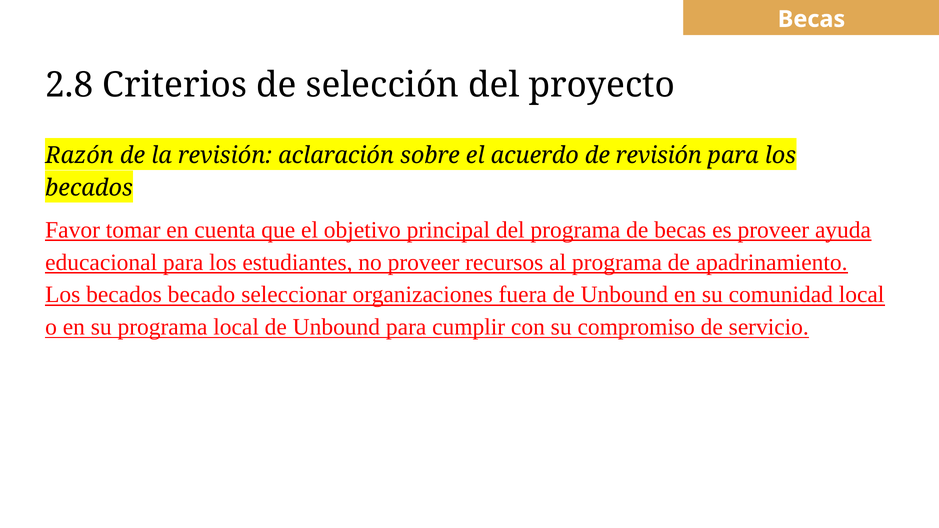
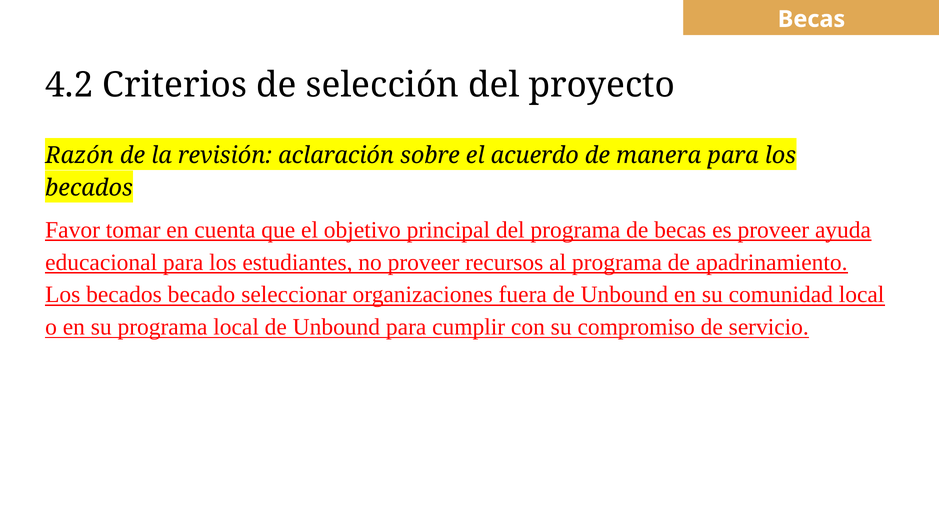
2.8: 2.8 -> 4.2 (69, 85)
de revisión: revisión -> manera (659, 156)
